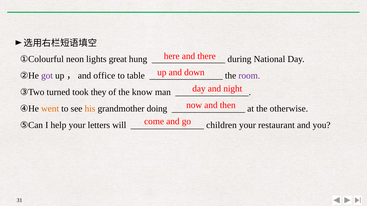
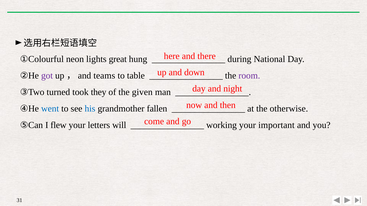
office: office -> teams (104, 76)
know: know -> given (142, 92)
went colour: orange -> blue (50, 109)
his colour: orange -> blue (90, 109)
doing: doing -> fallen (157, 109)
help: help -> flew (58, 125)
children: children -> working (222, 125)
restaurant: restaurant -> important (276, 125)
